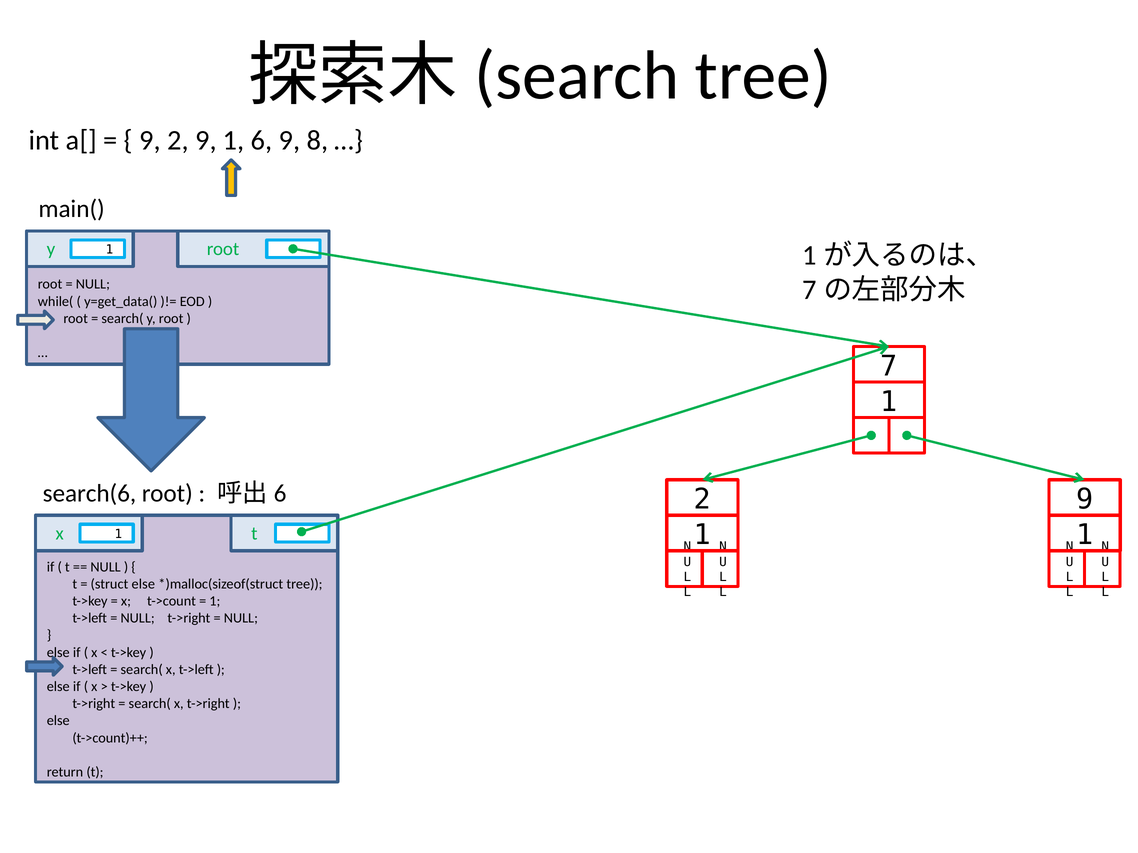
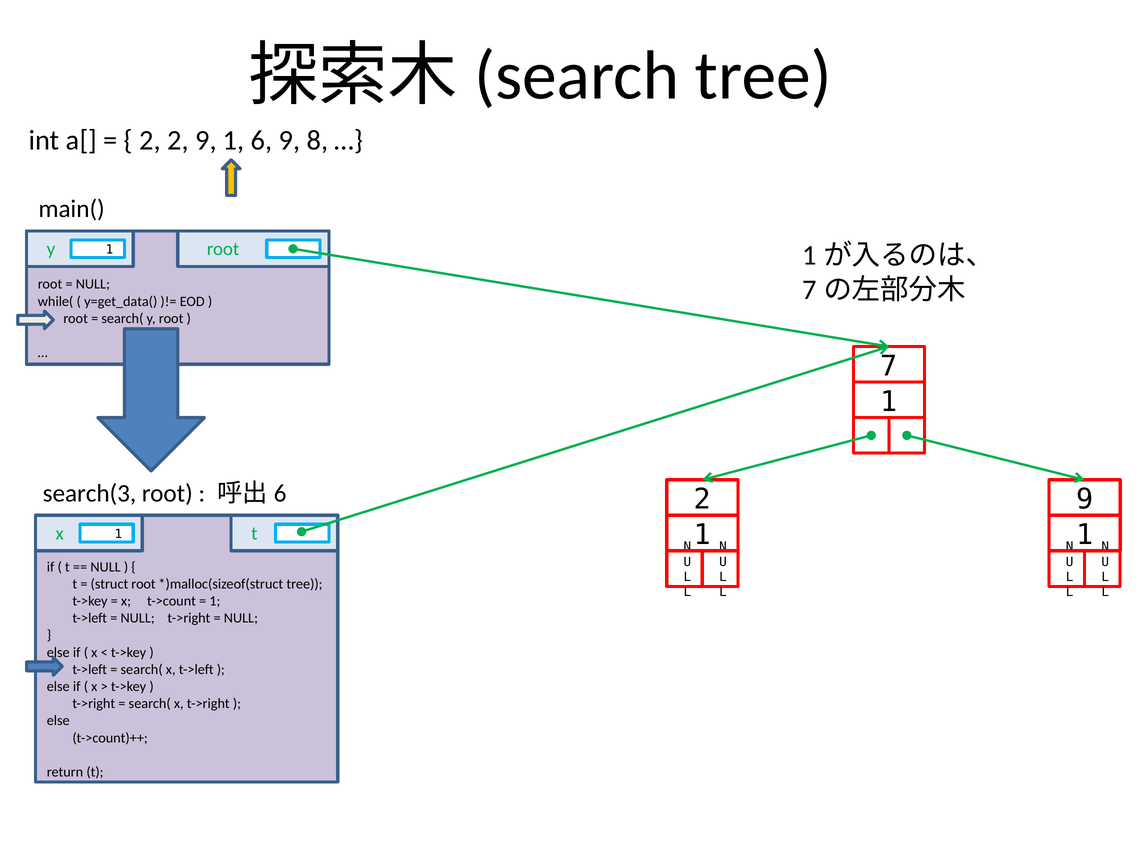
9: 9 -> 2 (150, 140)
search(6: search(6 -> search(3 (89, 494)
struct else: else -> root (143, 584)
